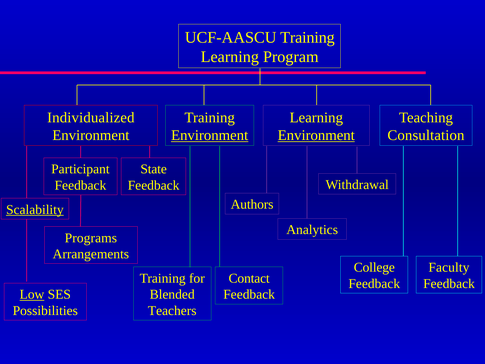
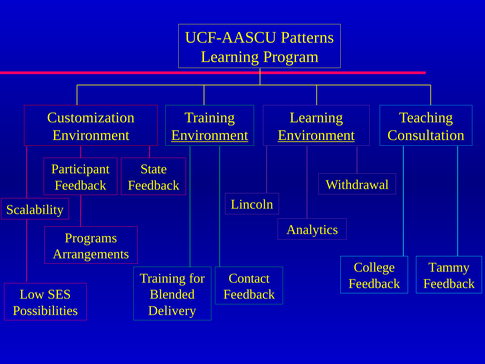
UCF-AASCU Training: Training -> Patterns (307, 37)
Individualized: Individualized -> Customization (91, 117)
Authors: Authors -> Lincoln (252, 204)
Scalability underline: present -> none (35, 209)
Faculty: Faculty -> Tammy (449, 267)
Low underline: present -> none (32, 294)
Teachers: Teachers -> Delivery (172, 311)
